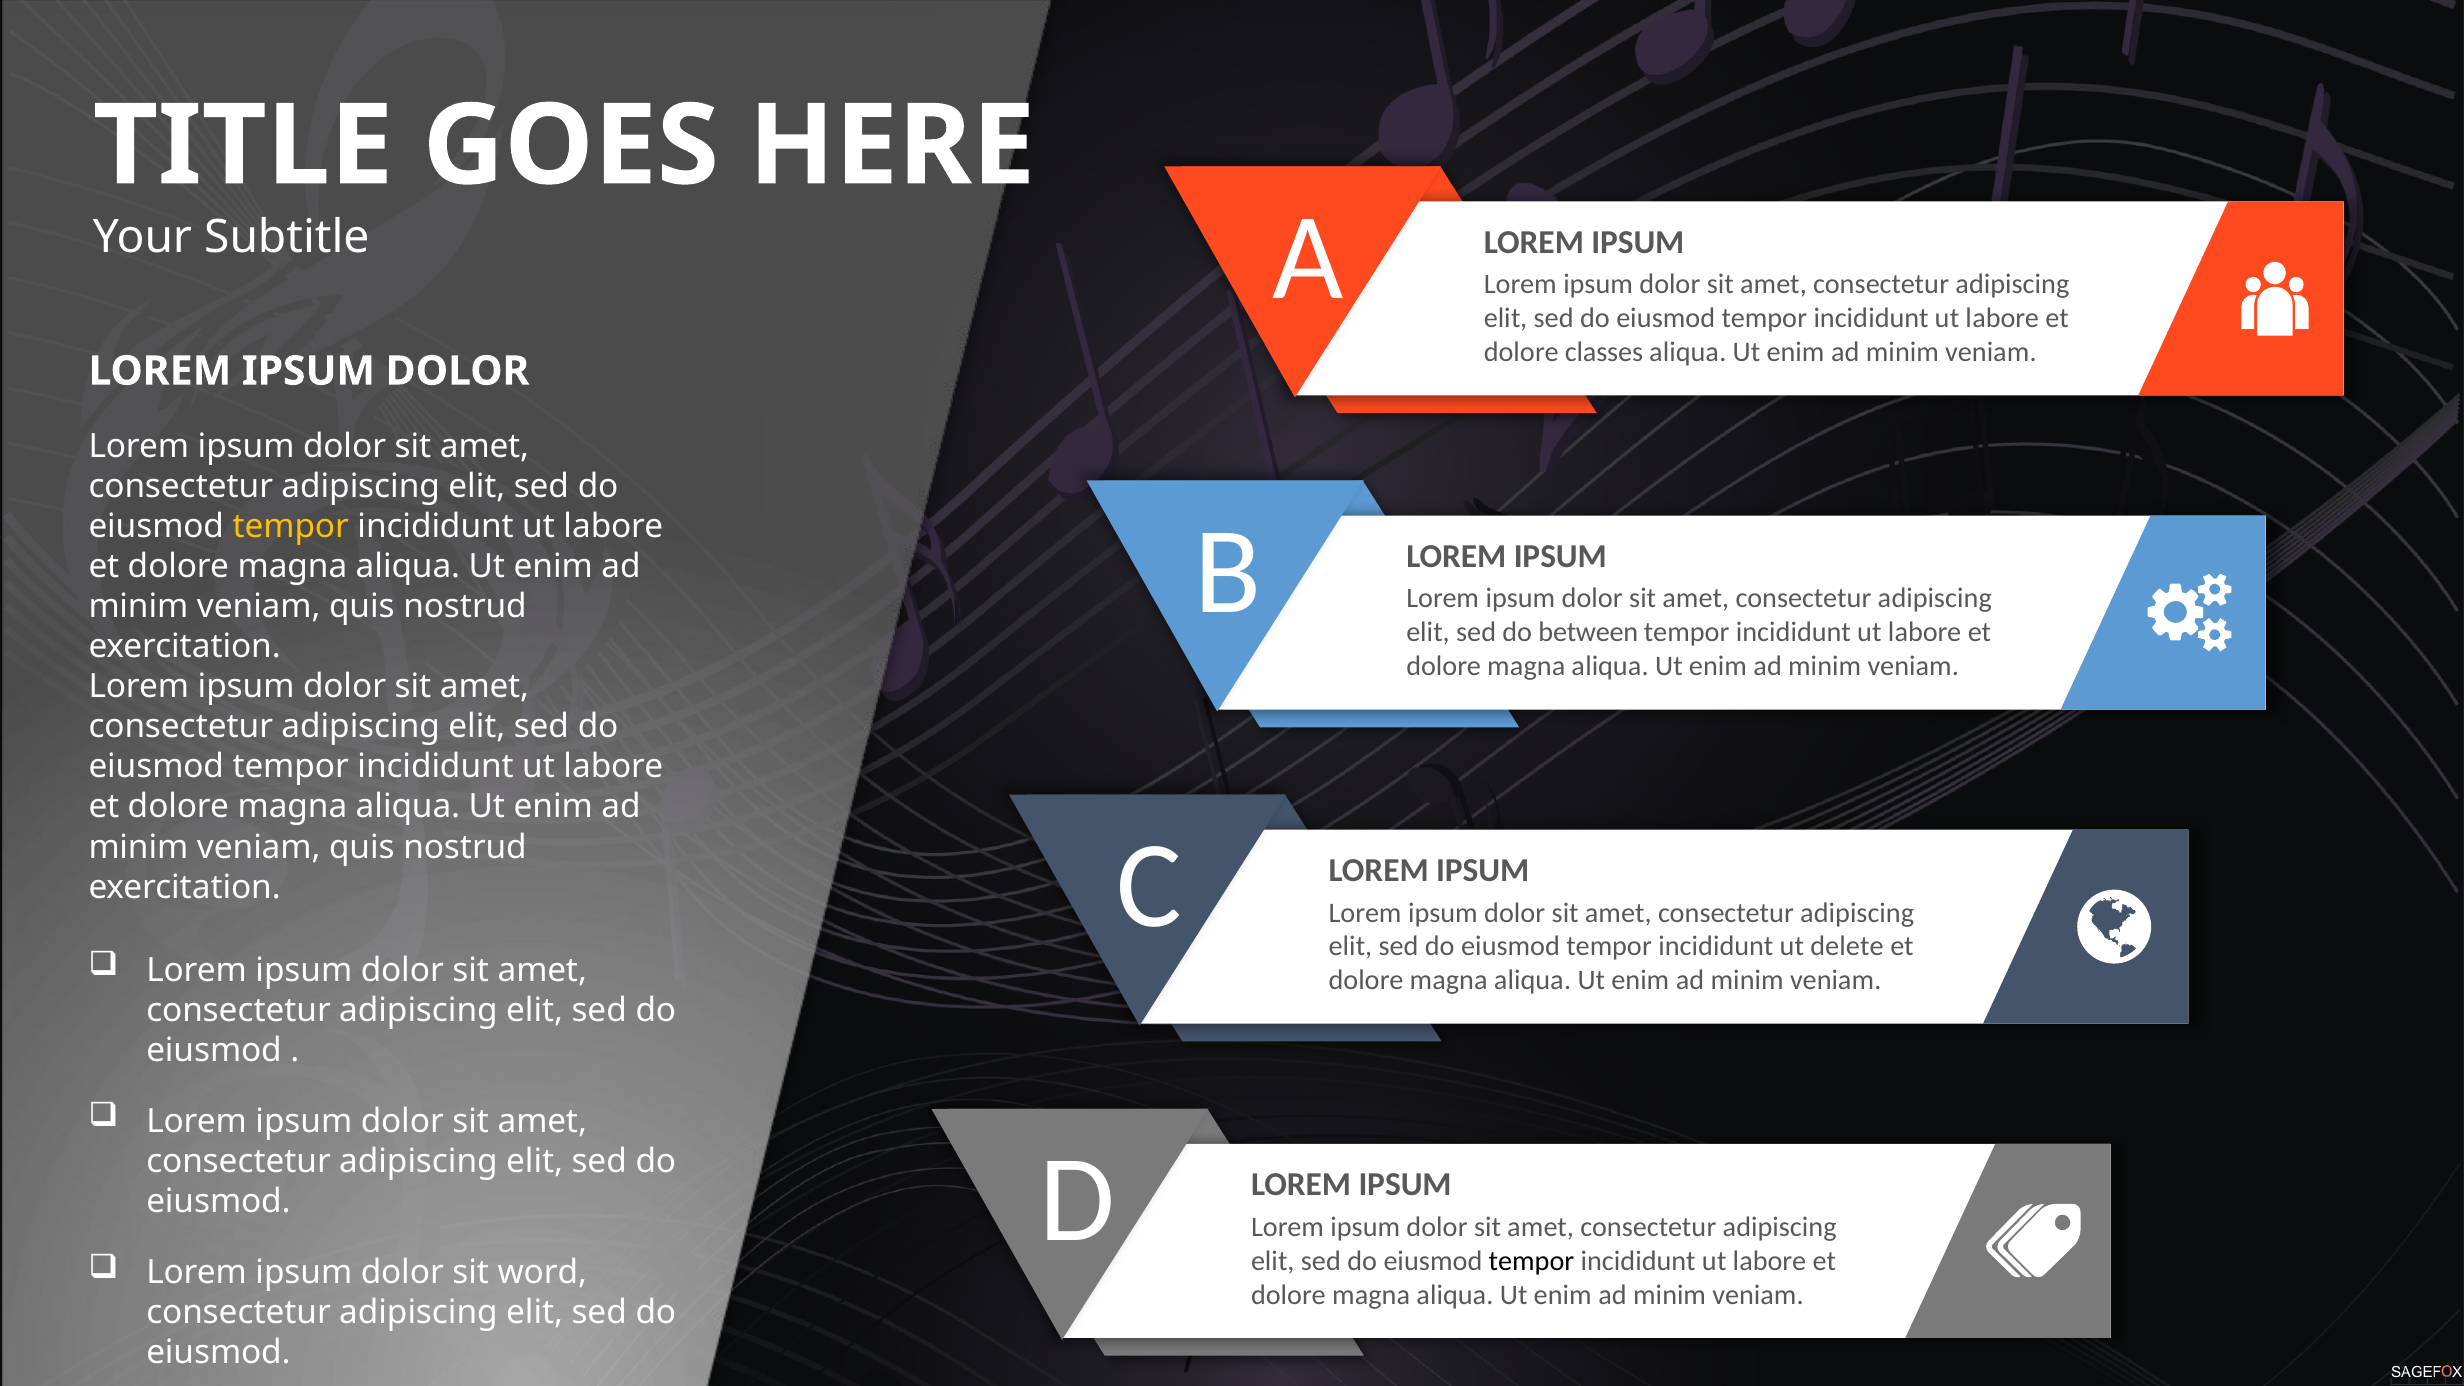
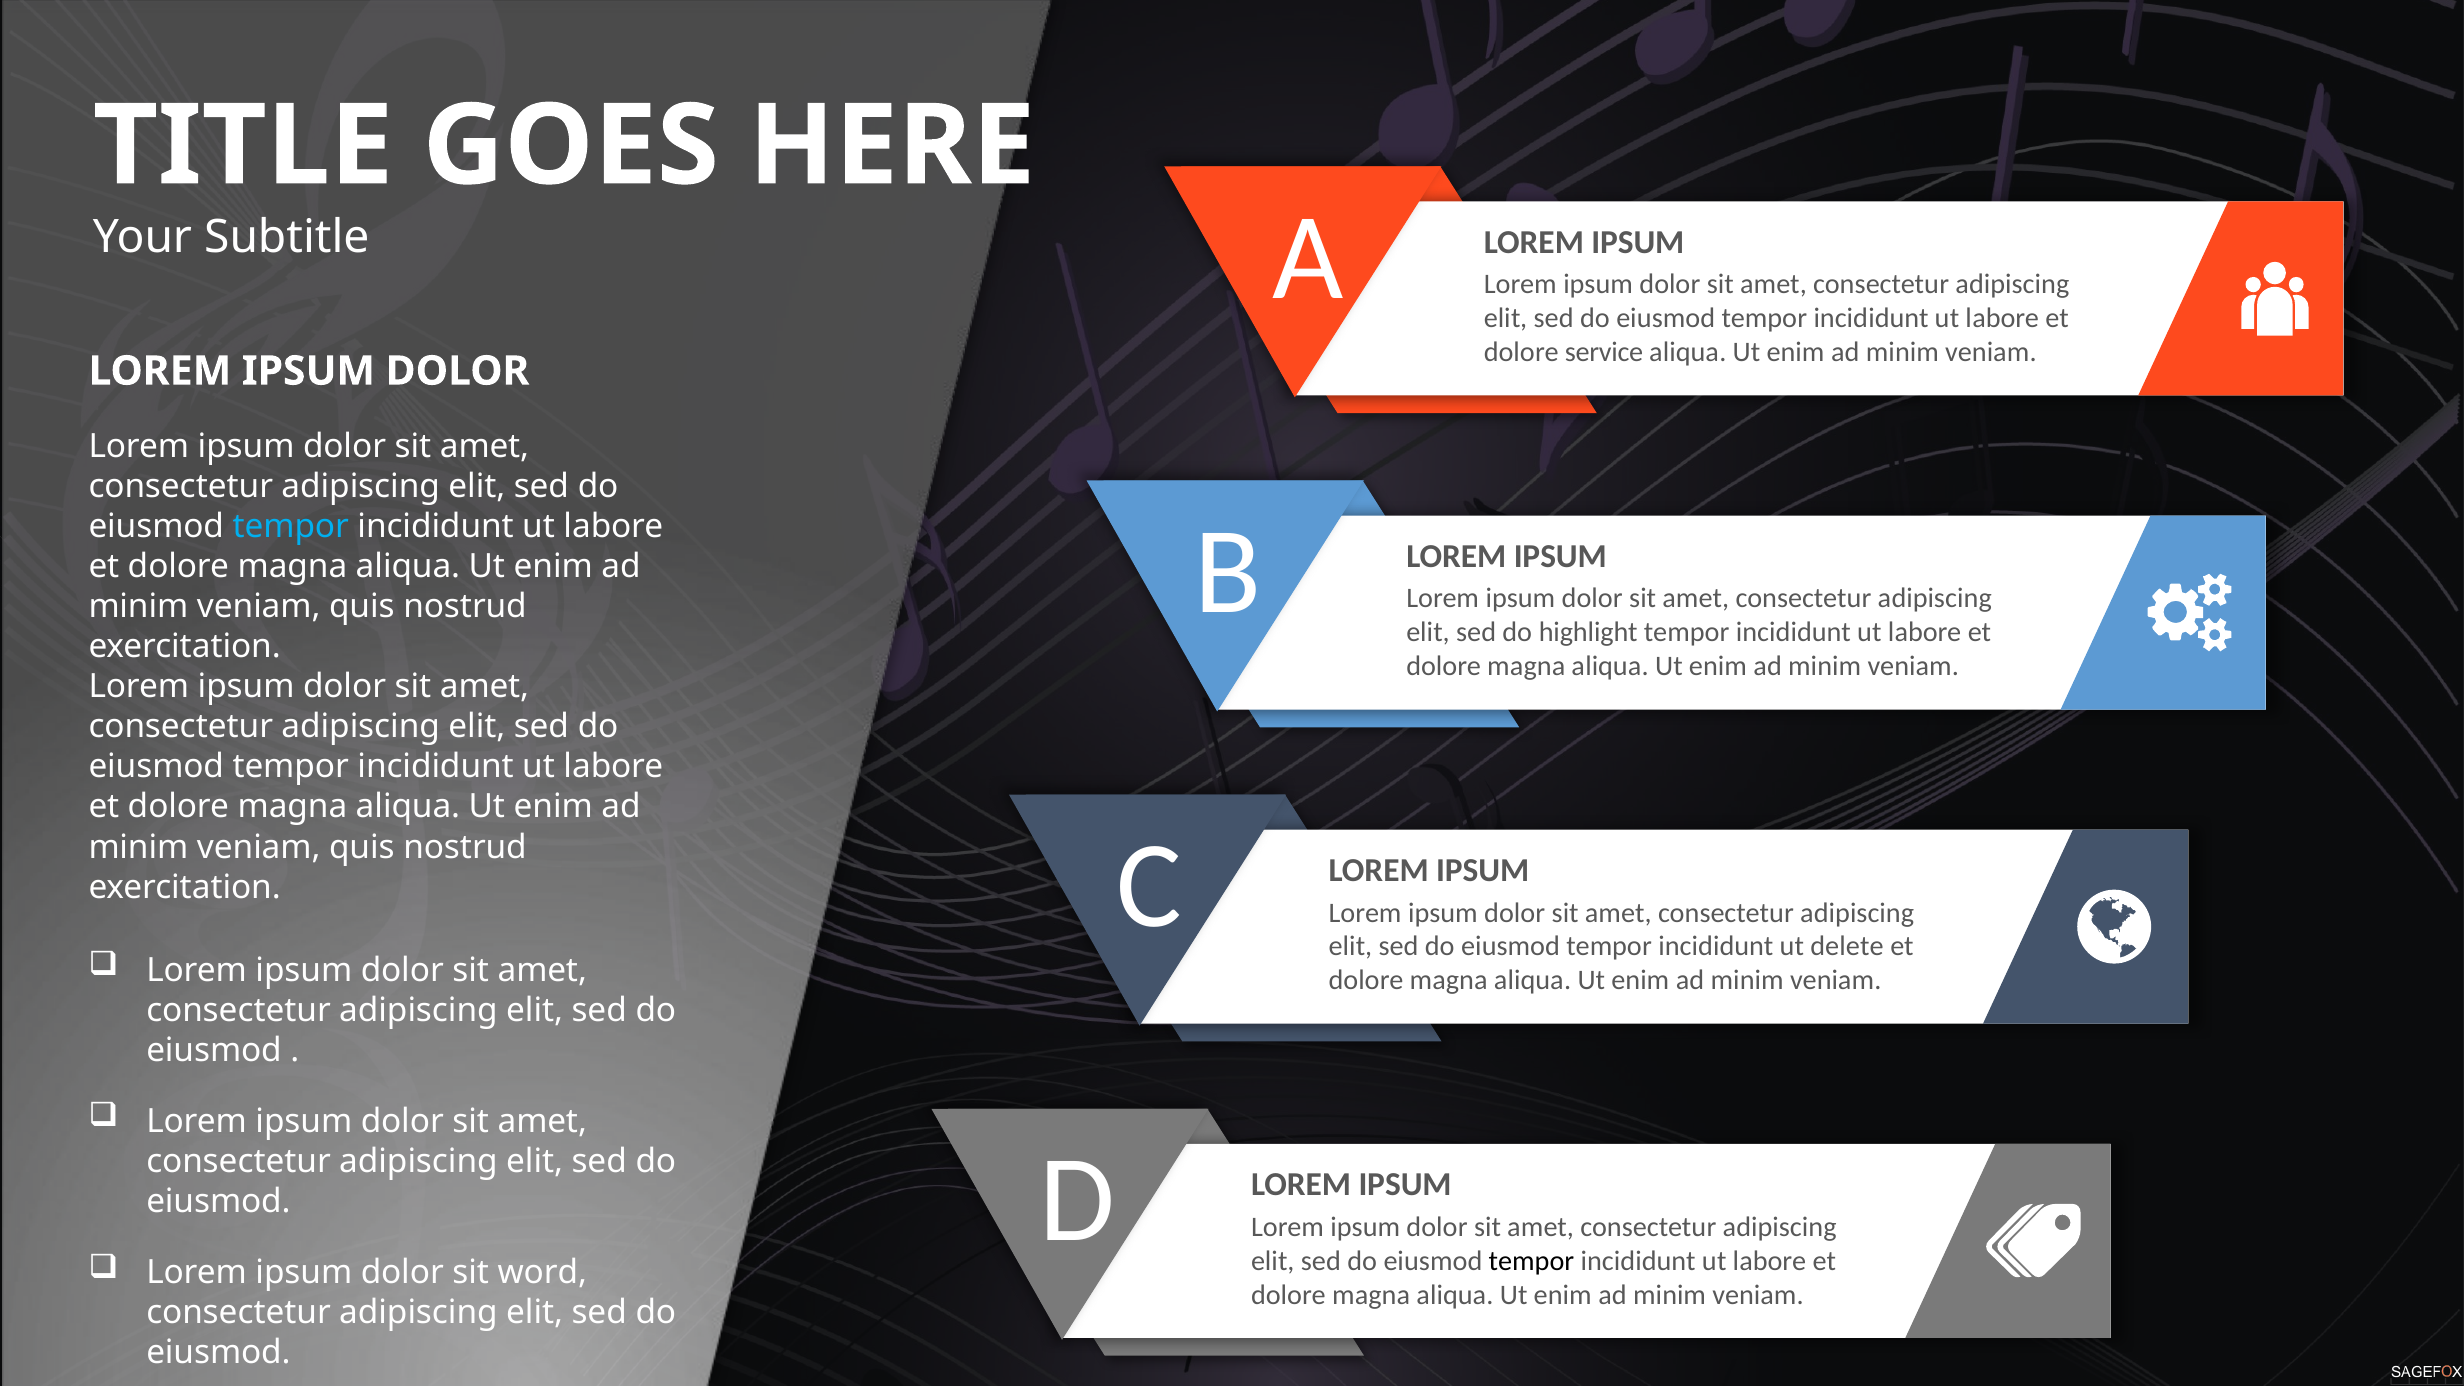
classes: classes -> service (1604, 352)
tempor colour: yellow -> light blue (291, 526)
between: between -> highlight (1588, 632)
